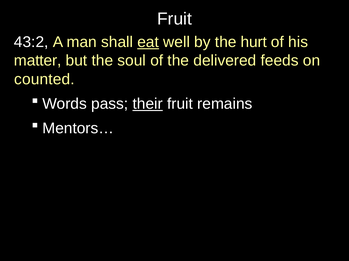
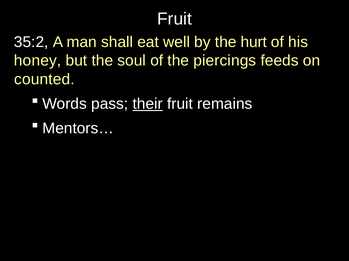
43:2: 43:2 -> 35:2 (31, 42)
eat underline: present -> none (148, 42)
matter: matter -> honey (38, 61)
delivered: delivered -> piercings (225, 61)
